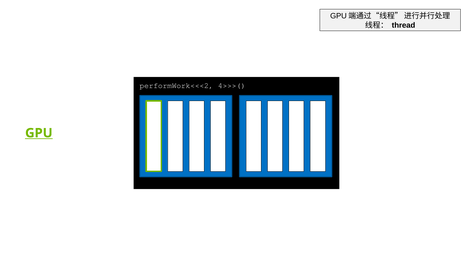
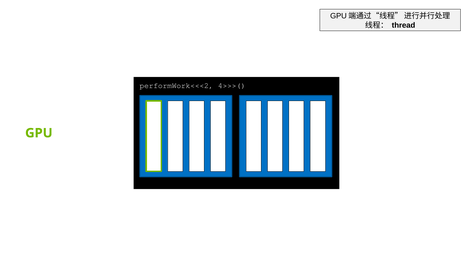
GPU underline: present -> none (39, 133)
